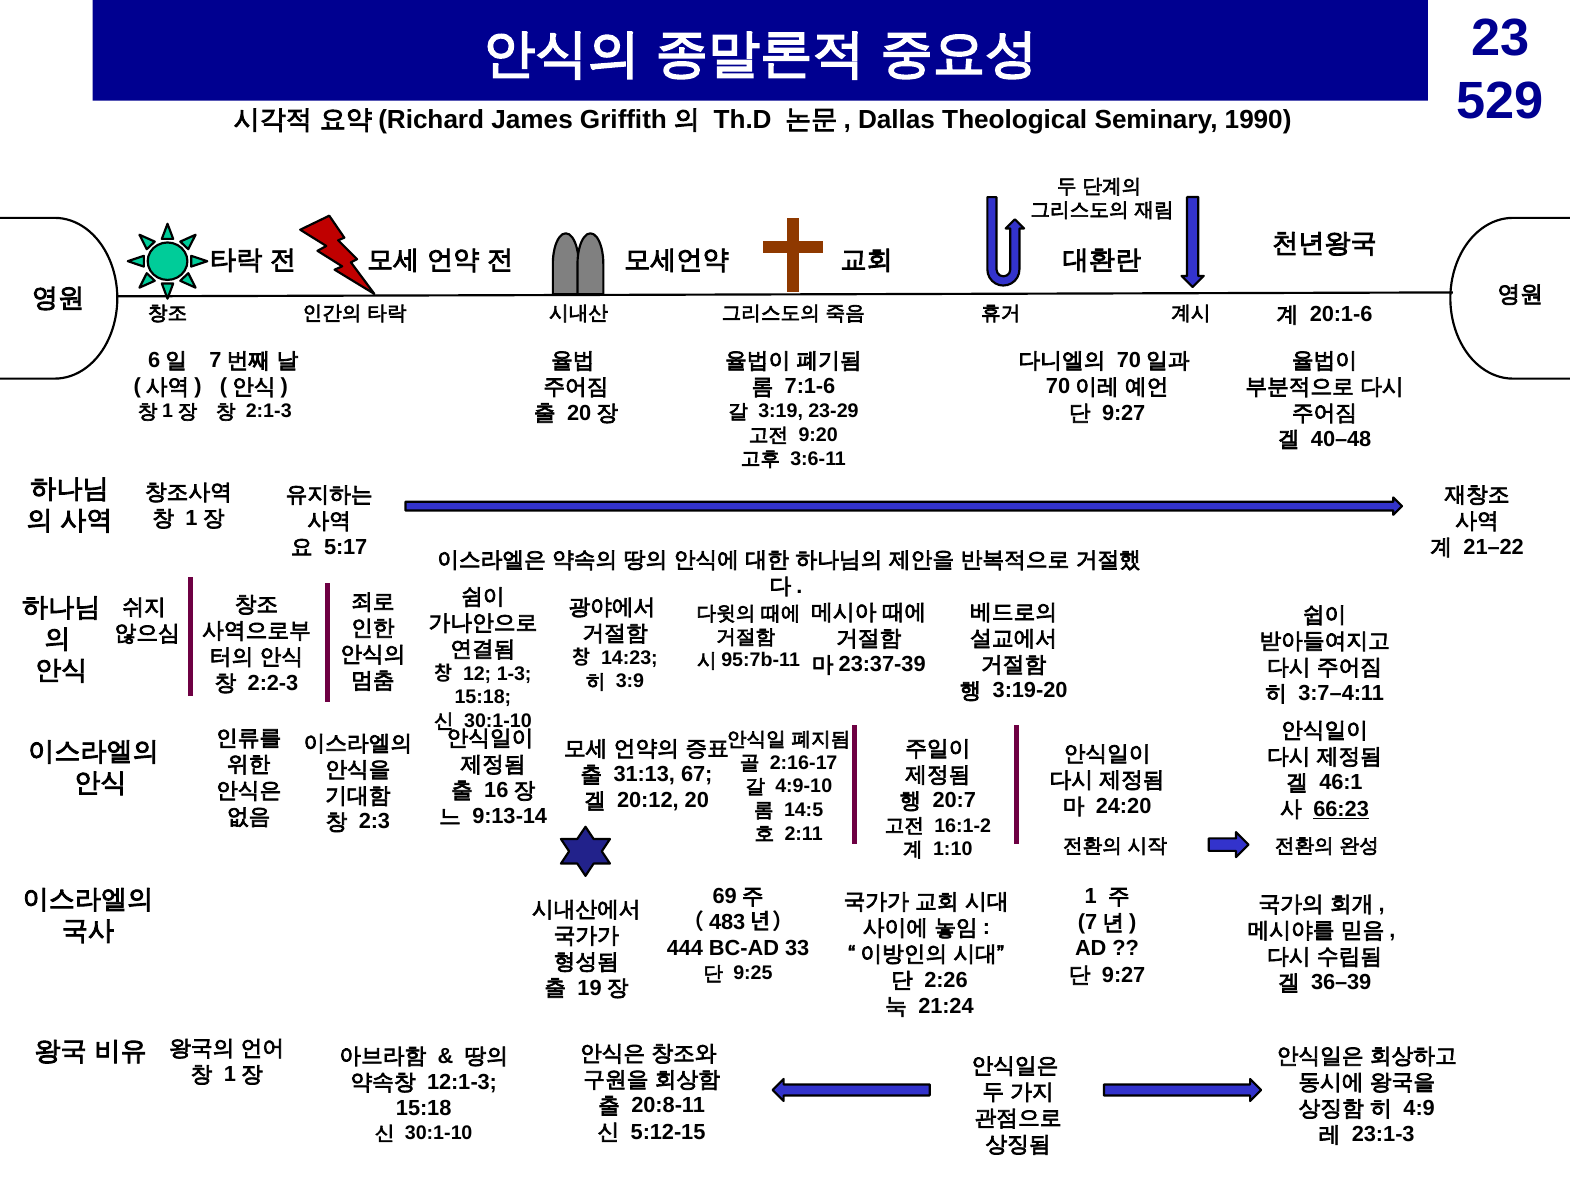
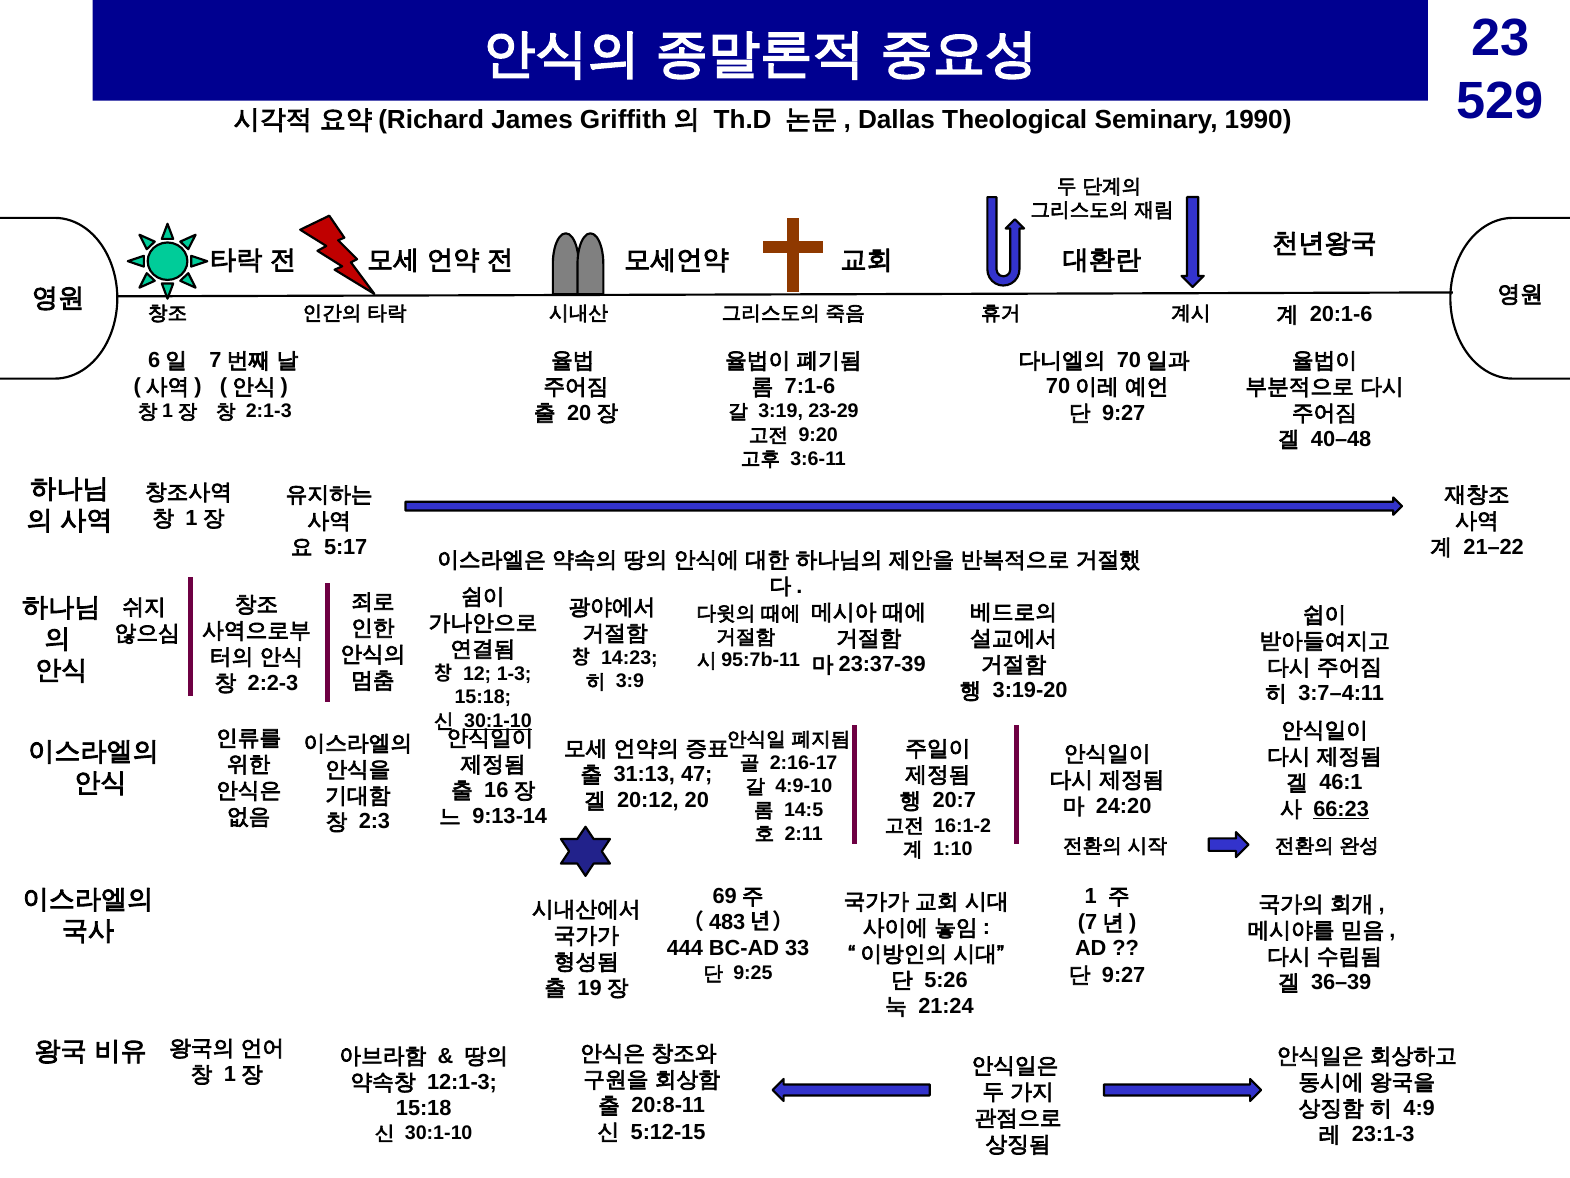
30:1-10 underline: none -> present (498, 721)
67: 67 -> 47 (697, 774)
2:26: 2:26 -> 5:26 (946, 980)
